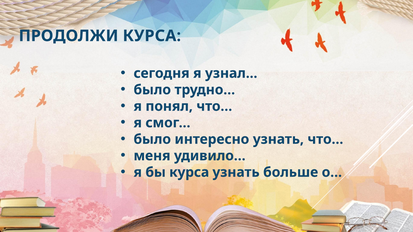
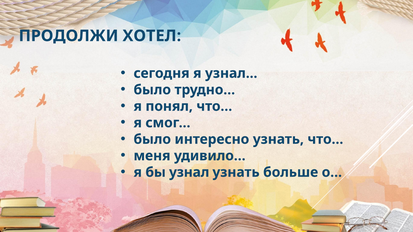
ПРОДОЛЖИ КУРСА: КУРСА -> ХОТЕЛ (152, 36)
бы курса: курса -> узнал (189, 172)
